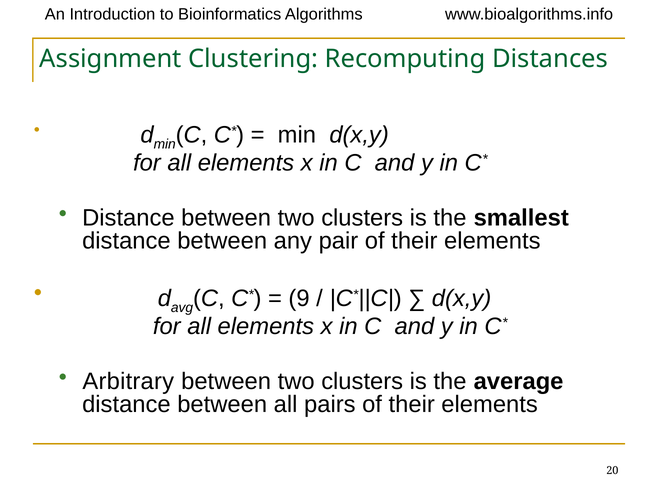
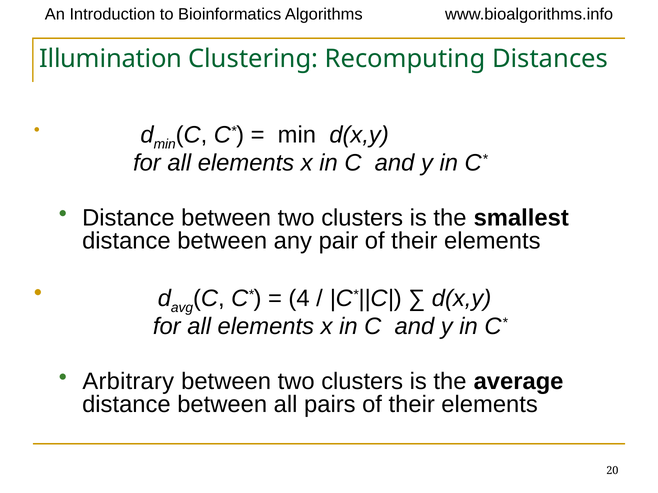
Assignment: Assignment -> Illumination (111, 59)
9: 9 -> 4 (299, 299)
